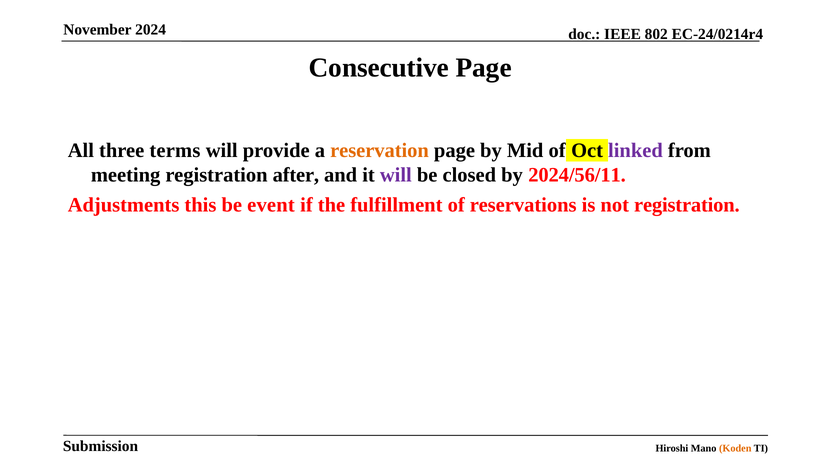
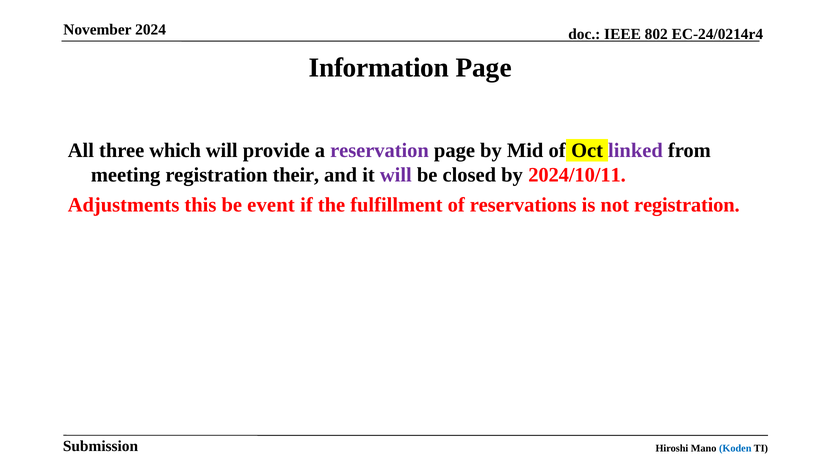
Consecutive: Consecutive -> Information (379, 68)
terms: terms -> which (175, 150)
reservation colour: orange -> purple (380, 150)
after: after -> their (296, 175)
2024/56/11: 2024/56/11 -> 2024/10/11 (577, 175)
Koden colour: orange -> blue (735, 448)
